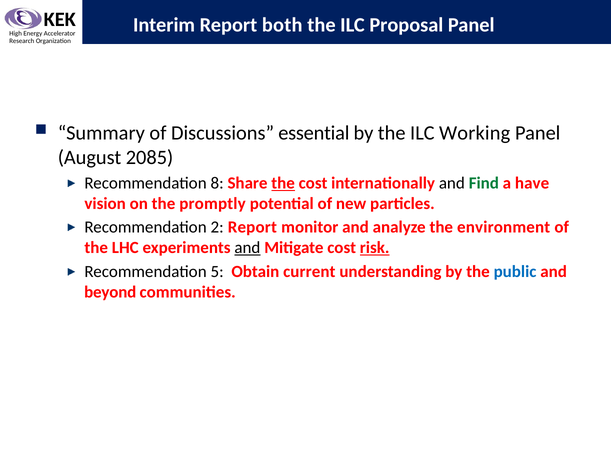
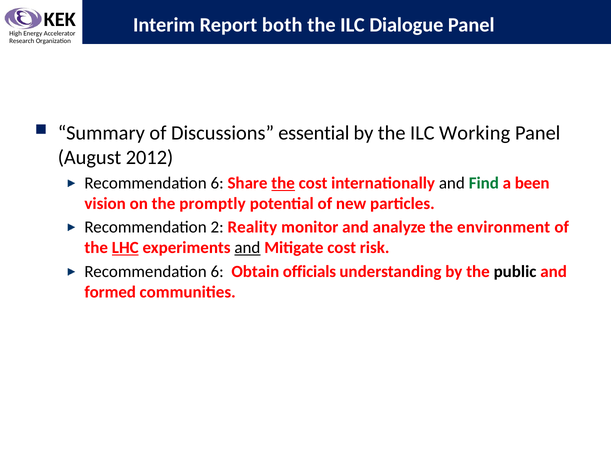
Proposal: Proposal -> Dialogue (406, 25)
2085: 2085 -> 2012 (150, 157)
8: 8 -> 6 (217, 183)
have: have -> been (532, 183)
2 Report: Report -> Reality (252, 227)
LHC underline: none -> present (125, 247)
risk underline: present -> none (375, 247)
5: 5 -> 6 (217, 271)
current: current -> officials (309, 271)
public colour: blue -> black (515, 271)
beyond: beyond -> formed (110, 292)
